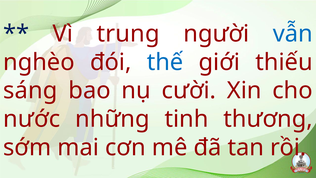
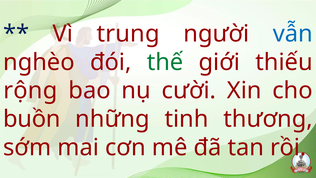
thế colour: blue -> green (165, 62)
sáng: sáng -> rộng (30, 91)
nước: nước -> buồn (32, 119)
